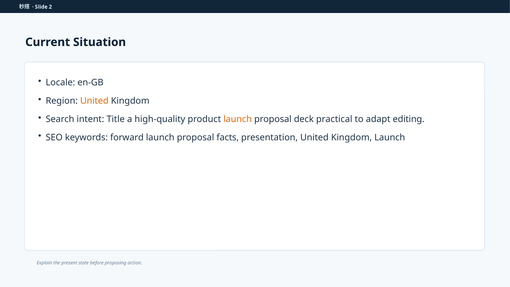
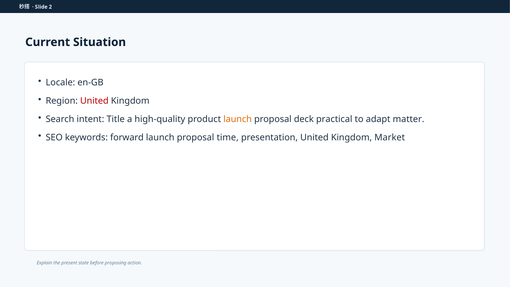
United colour: orange -> red (94, 101)
editing: editing -> matter (409, 119)
facts: facts -> time (228, 137)
Kingdom Launch: Launch -> Market (390, 137)
